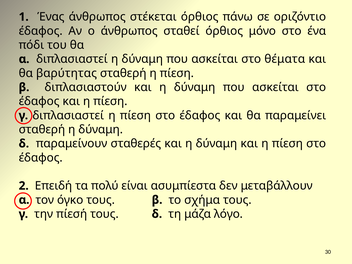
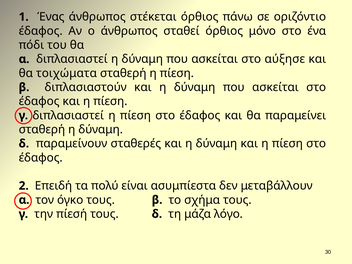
θέματα: θέματα -> αύξησε (285, 59)
βαρύτητας: βαρύτητας -> τοιχώματα (66, 73)
